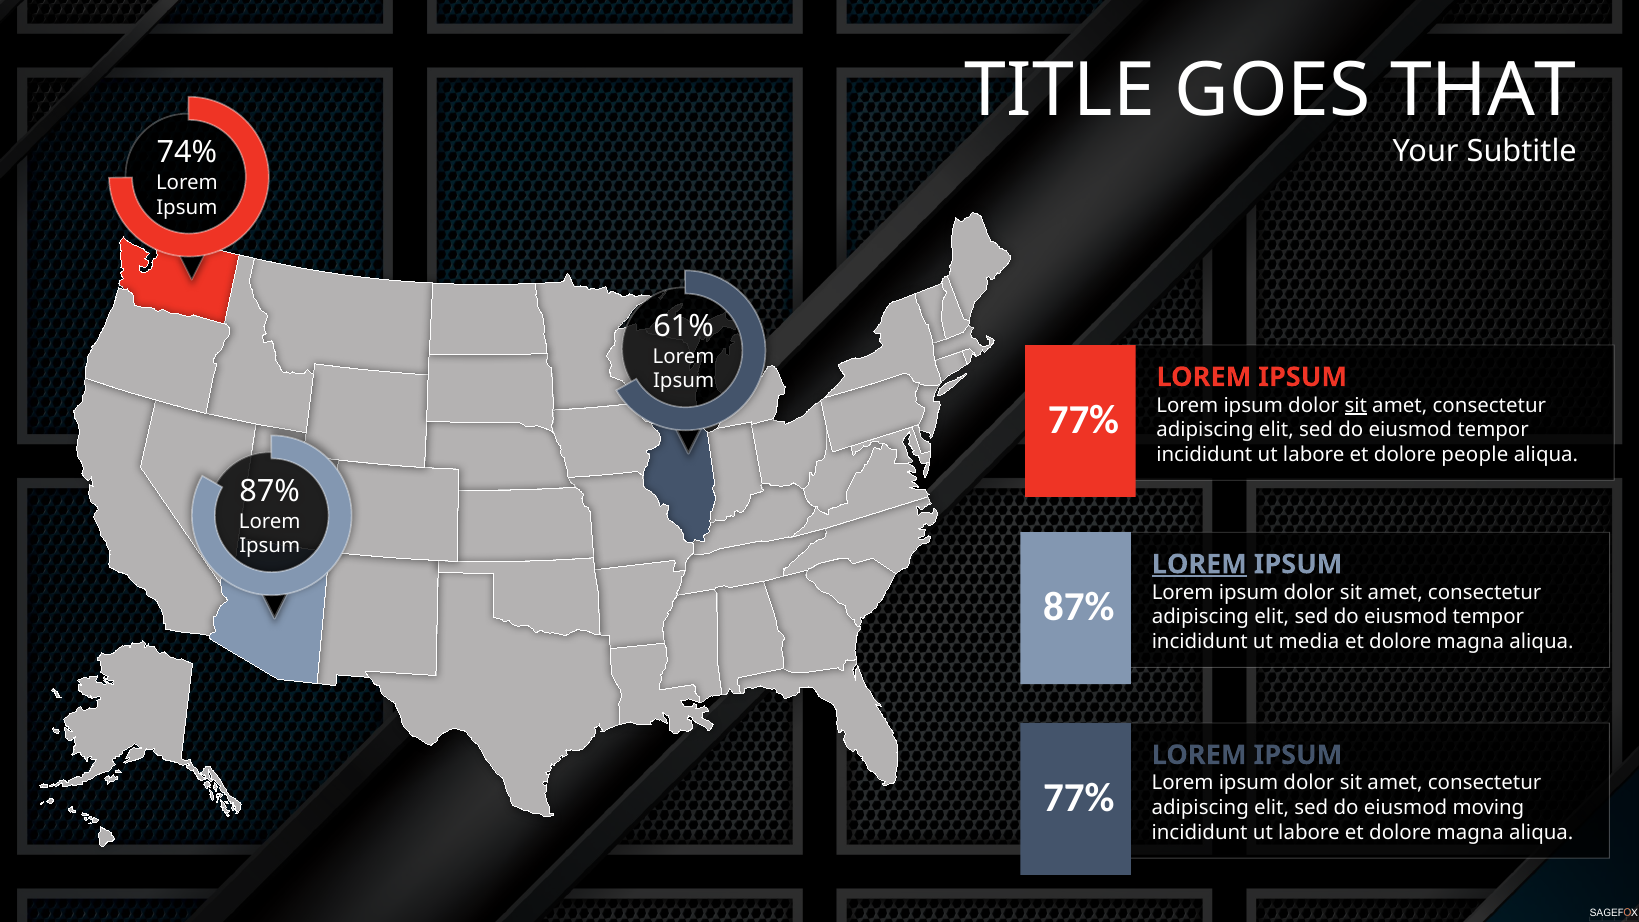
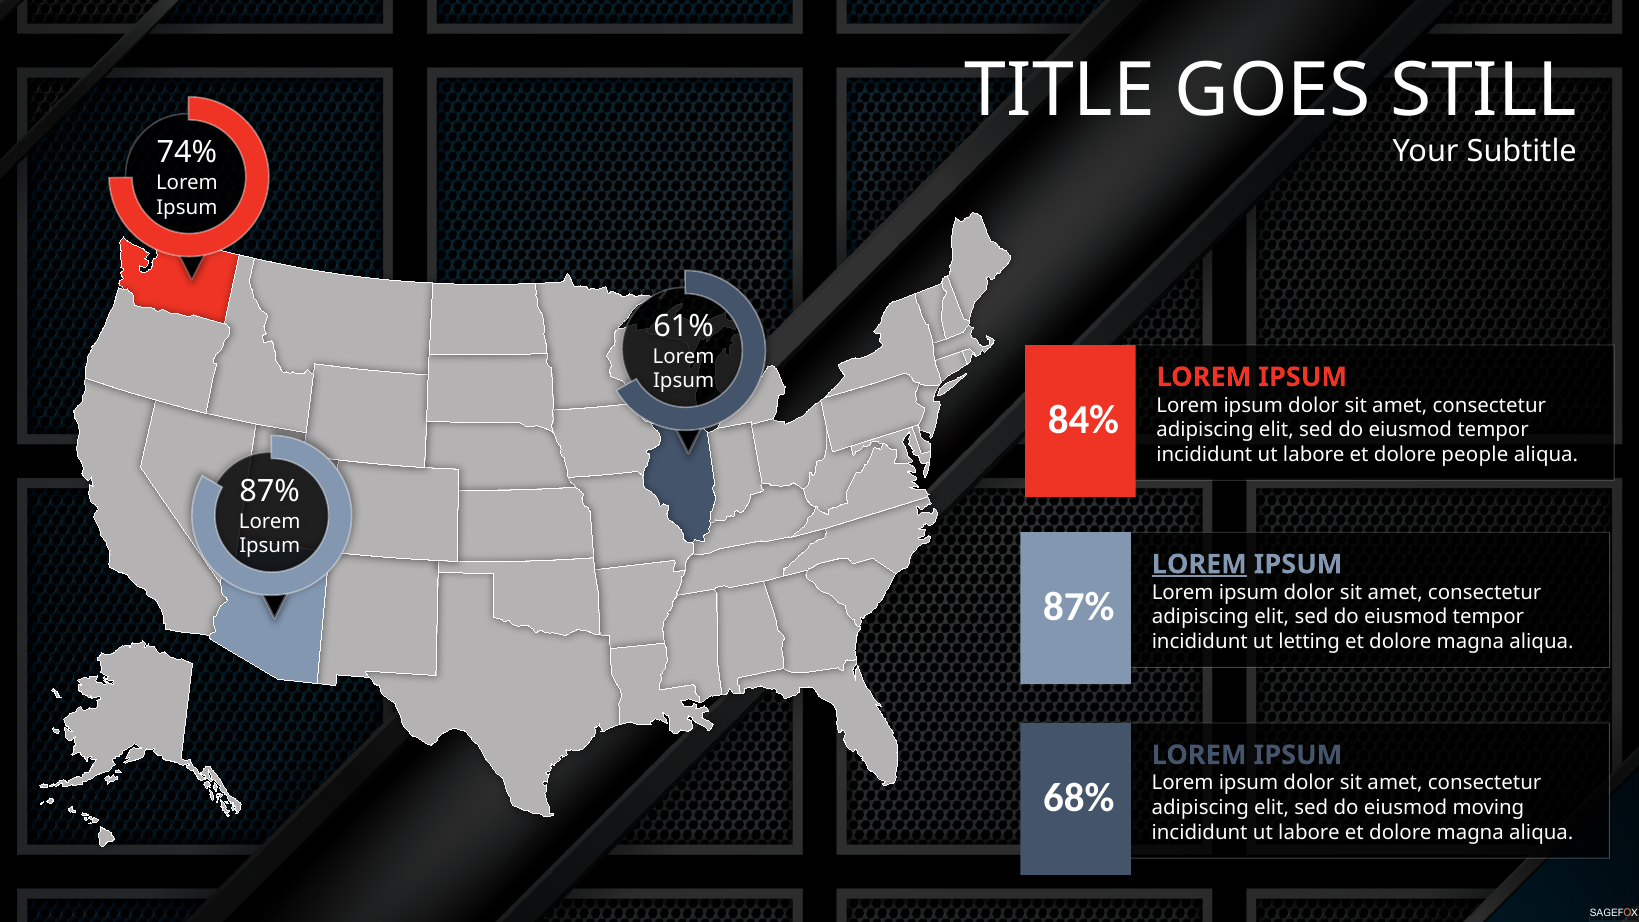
THAT: THAT -> STILL (1484, 91)
sit underline: present -> none (1356, 405)
77%: 77% -> 84% (1083, 420)
media: media -> letting (1309, 642)
77%: 77% -> 68% (1079, 798)
